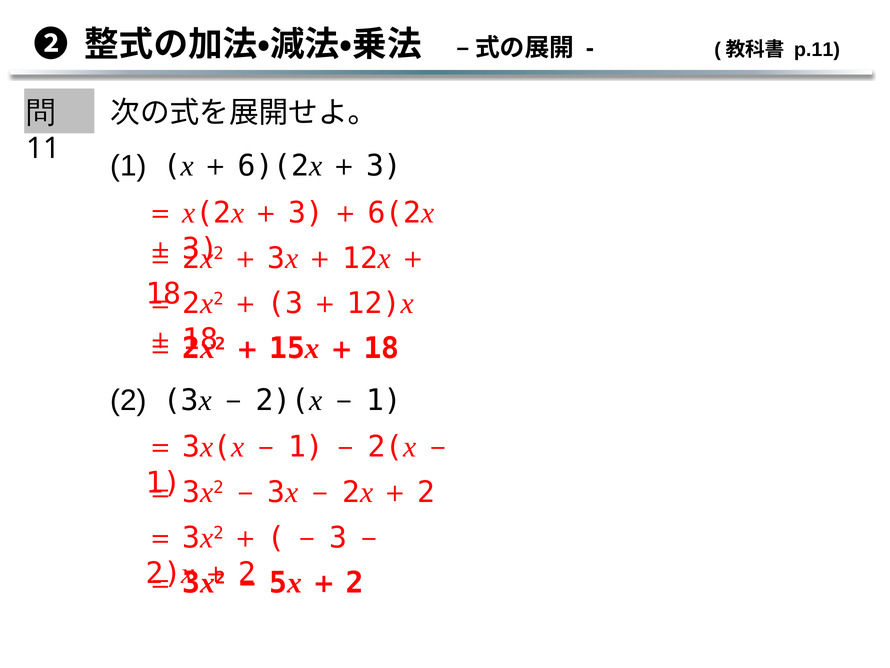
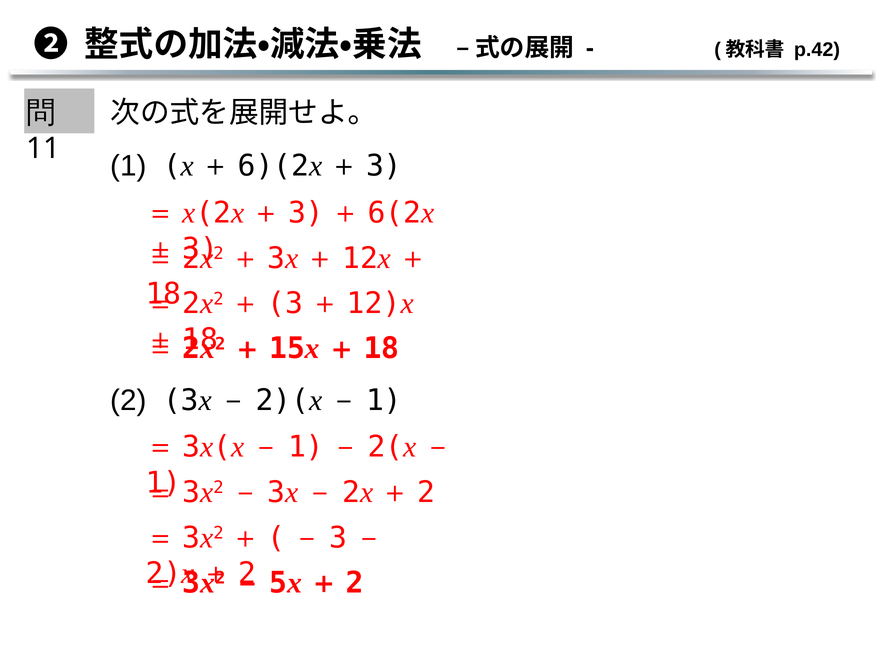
p.11: p.11 -> p.42 (817, 50)
